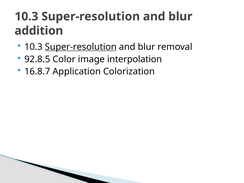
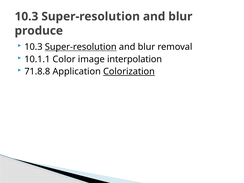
addition: addition -> produce (39, 31)
92.8.5: 92.8.5 -> 10.1.1 (37, 59)
16.8.7: 16.8.7 -> 71.8.8 (37, 72)
Colorization underline: none -> present (129, 72)
